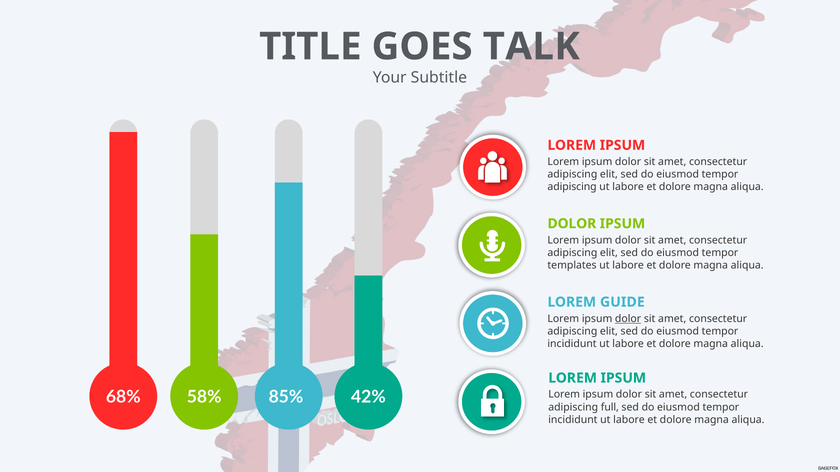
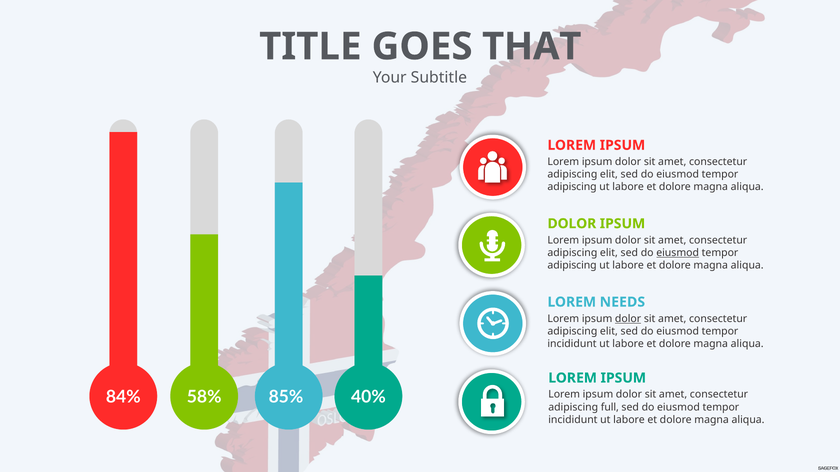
TALK: TALK -> THAT (532, 47)
eiusmod underline: none -> present (678, 253)
templates: templates -> adipiscing (572, 266)
GUIDE: GUIDE -> NEEDS (622, 302)
68%: 68% -> 84% (123, 397)
42%: 42% -> 40% (368, 397)
